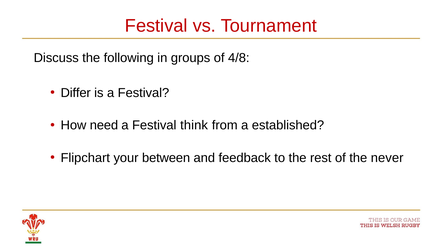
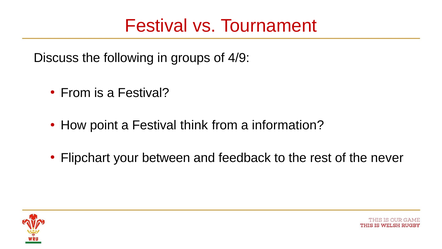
4/8: 4/8 -> 4/9 (239, 58)
Differ: Differ -> From (76, 93)
need: need -> point (104, 125)
established: established -> information (288, 125)
